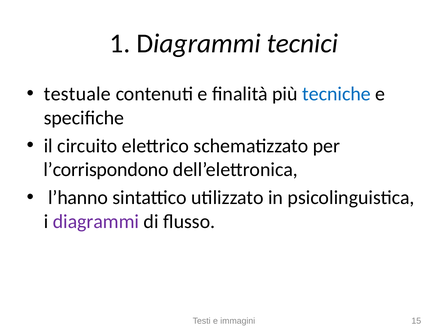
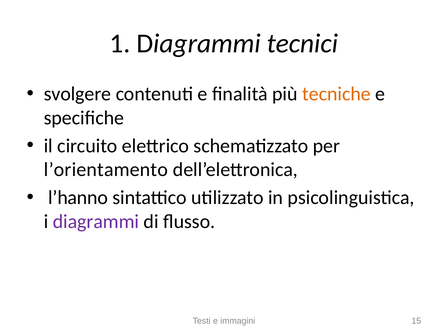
testuale: testuale -> svolgere (77, 94)
tecniche colour: blue -> orange (337, 94)
l’corrispondono: l’corrispondono -> l’orientamento (106, 170)
